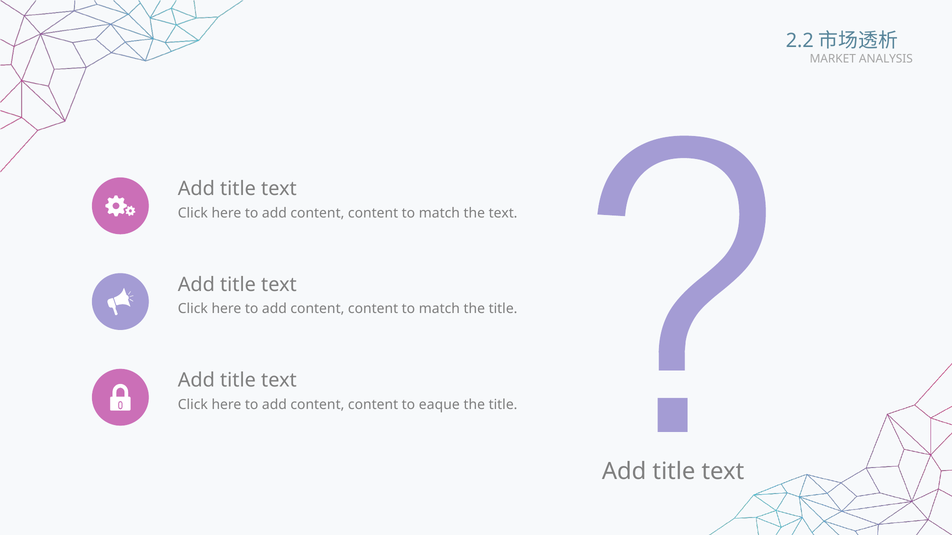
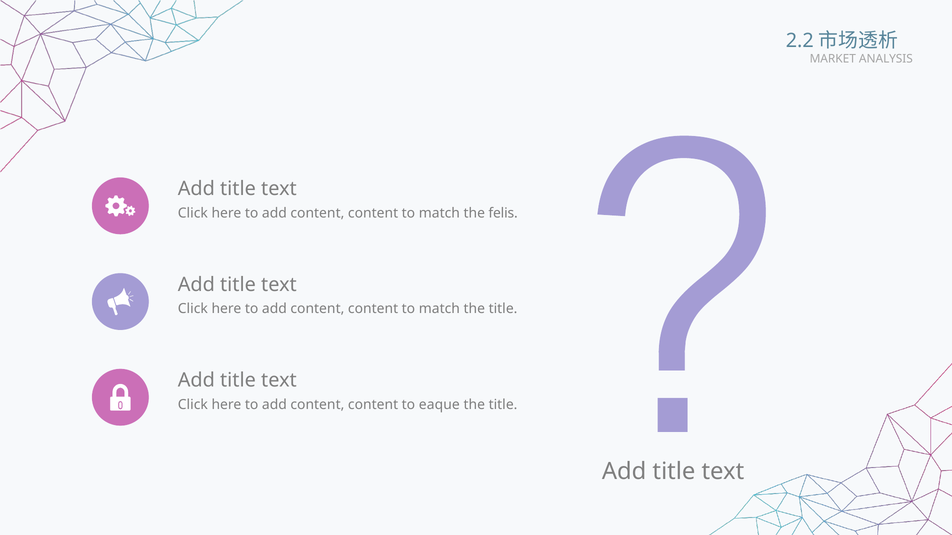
the text: text -> felis (503, 213)
